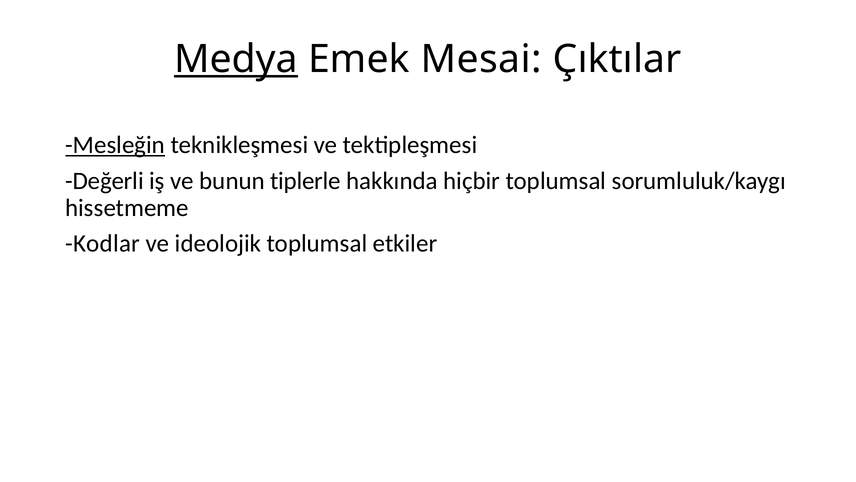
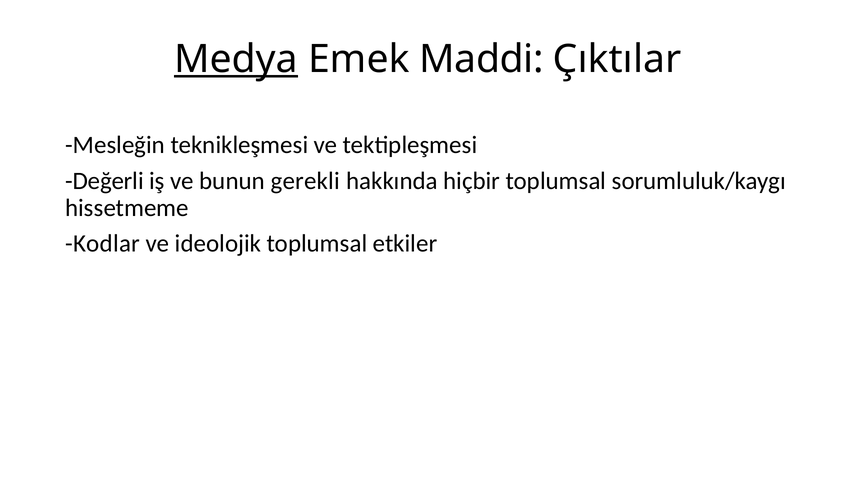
Mesai: Mesai -> Maddi (481, 59)
Mesleğin underline: present -> none (115, 145)
tiplerle: tiplerle -> gerekli (305, 181)
